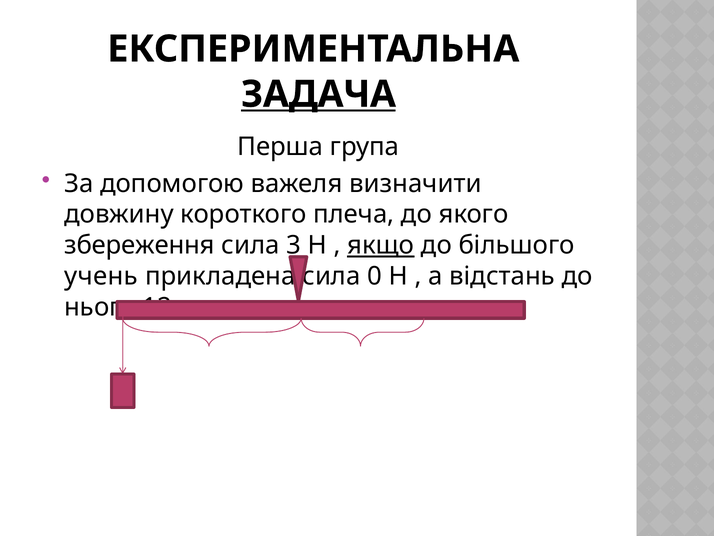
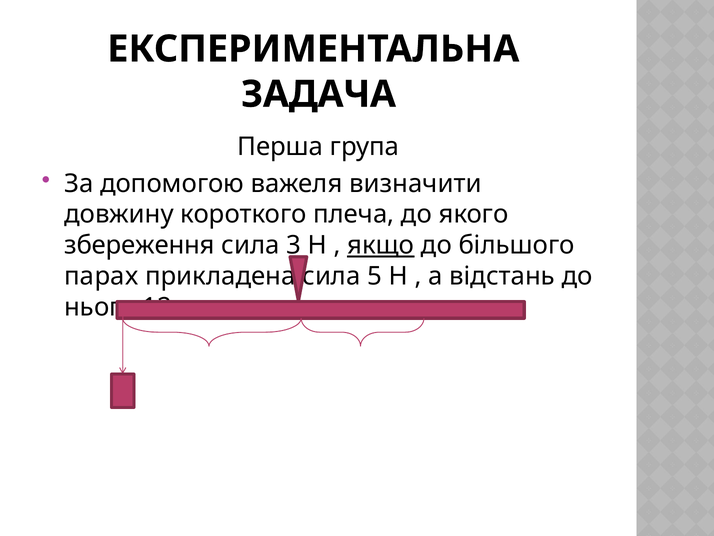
ЗАДАЧА underline: present -> none (318, 94)
учень: учень -> парах (101, 276)
0: 0 -> 5 (375, 276)
